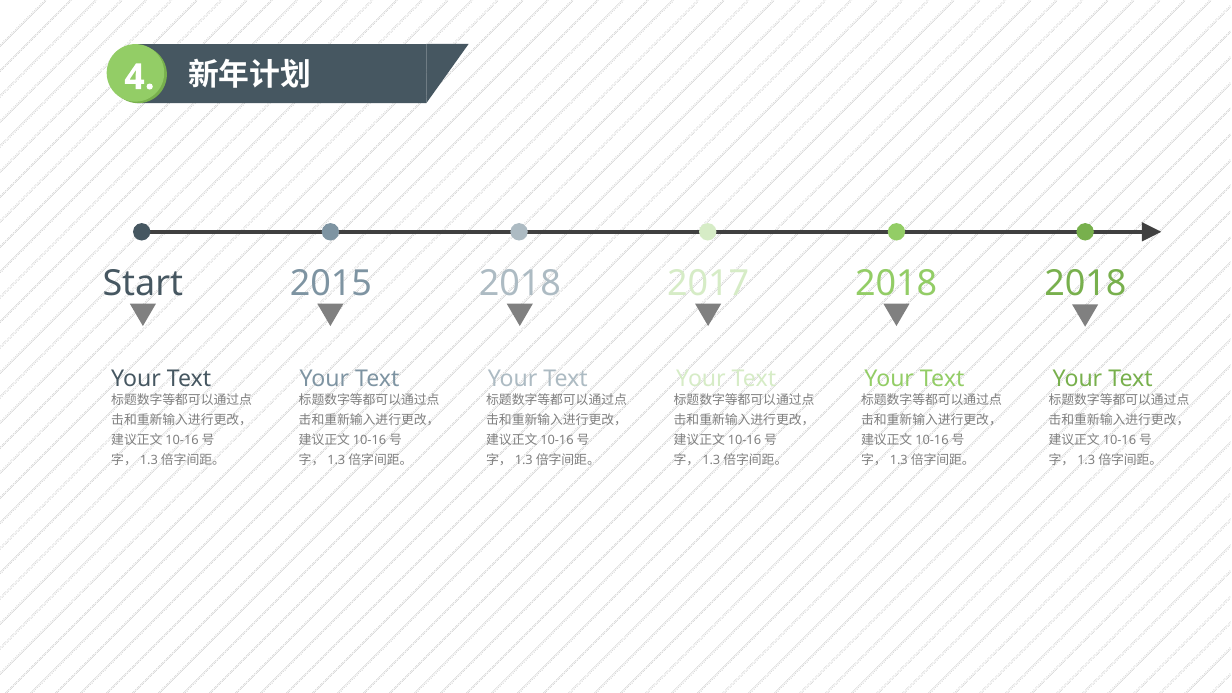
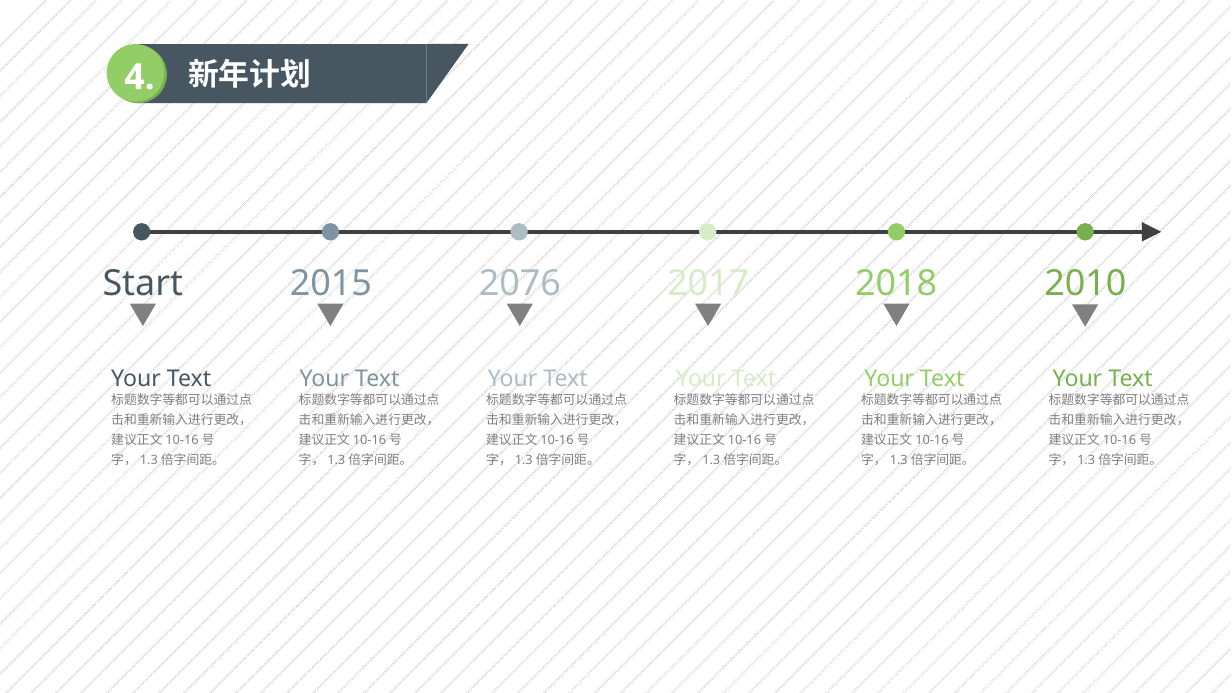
2015 2018: 2018 -> 2076 (520, 283)
2017 2018: 2018 -> 2010 (1085, 283)
